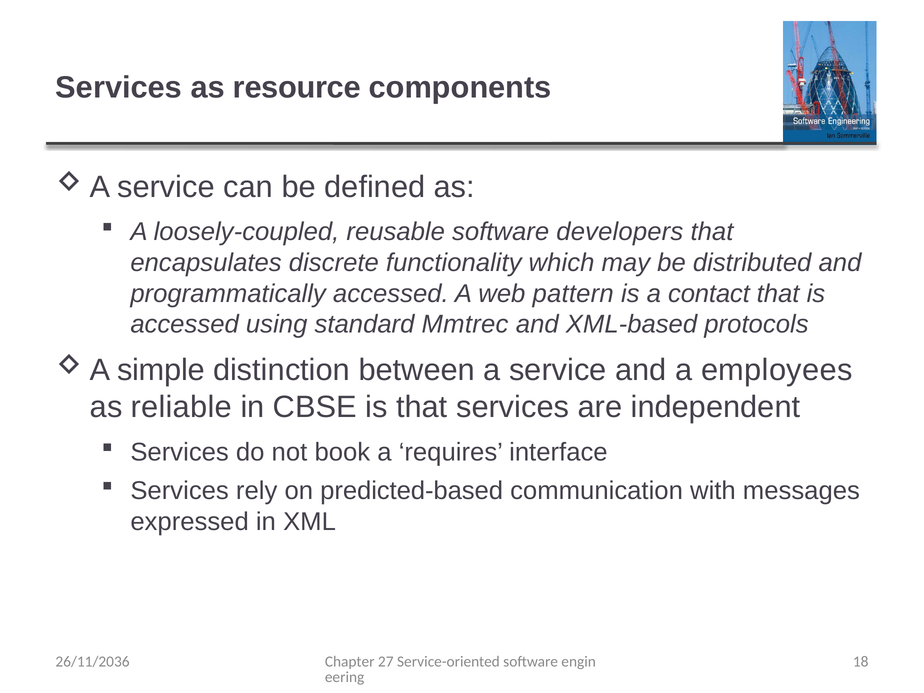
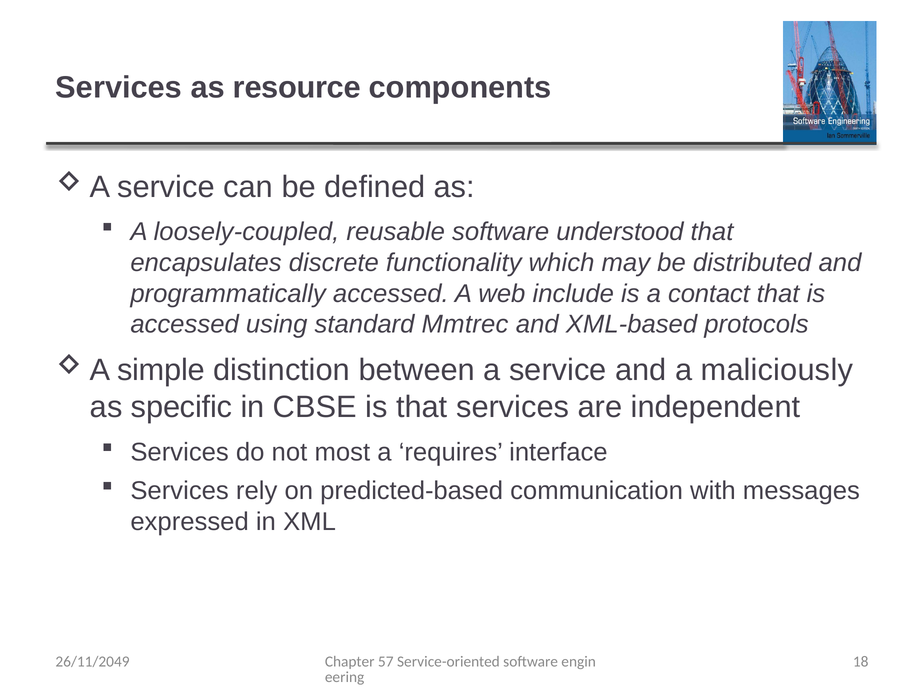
developers: developers -> understood (620, 232)
pattern: pattern -> include (573, 294)
employees: employees -> maliciously (777, 370)
reliable: reliable -> specific (182, 407)
book: book -> most (342, 452)
27: 27 -> 57 (386, 662)
26/11/2036: 26/11/2036 -> 26/11/2049 (93, 662)
